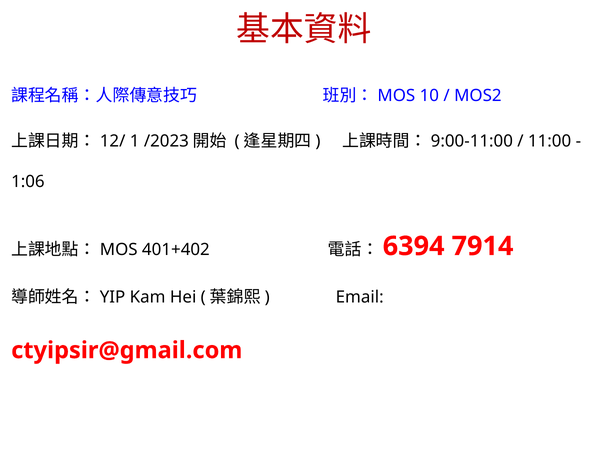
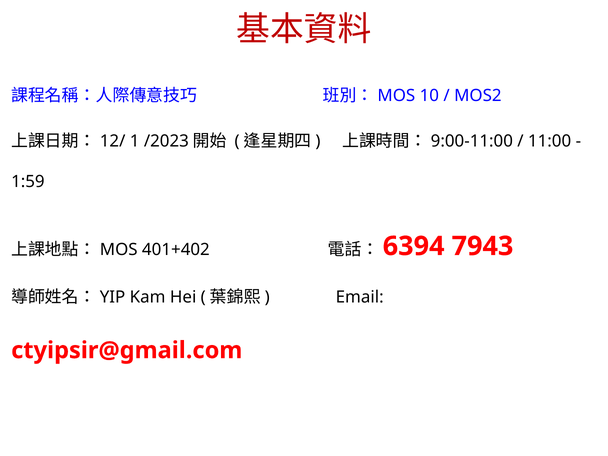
1:06: 1:06 -> 1:59 (28, 182)
7914: 7914 -> 7943 (482, 246)
